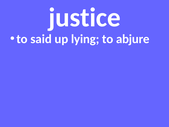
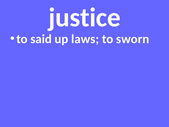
lying: lying -> laws (85, 39)
abjure: abjure -> sworn (133, 39)
